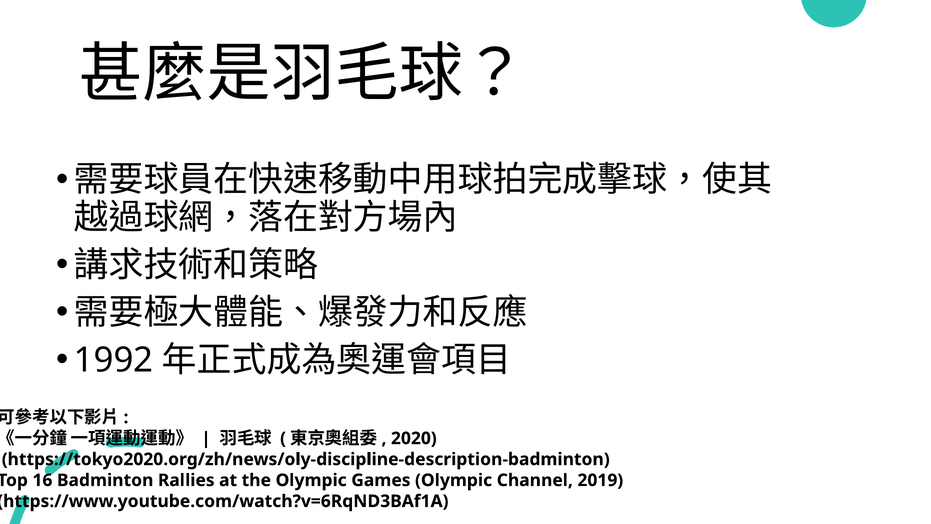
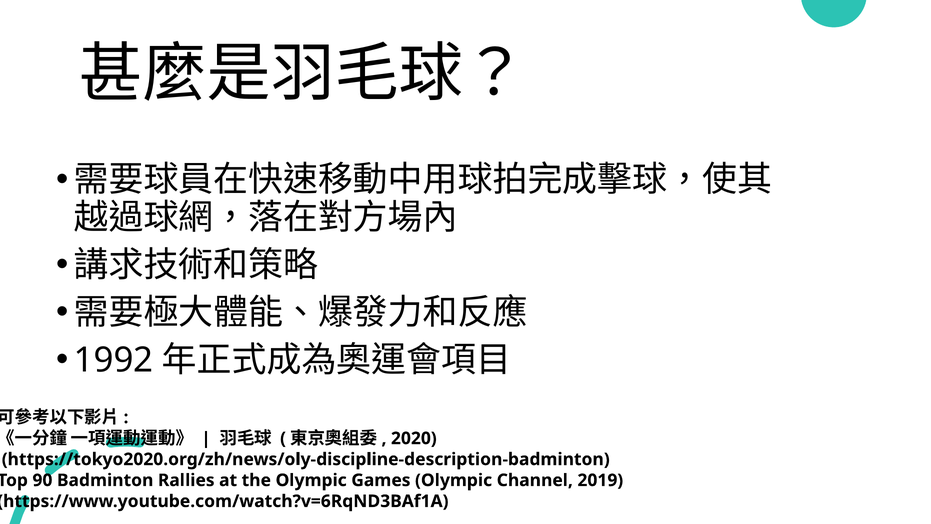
16: 16 -> 90 (42, 480)
